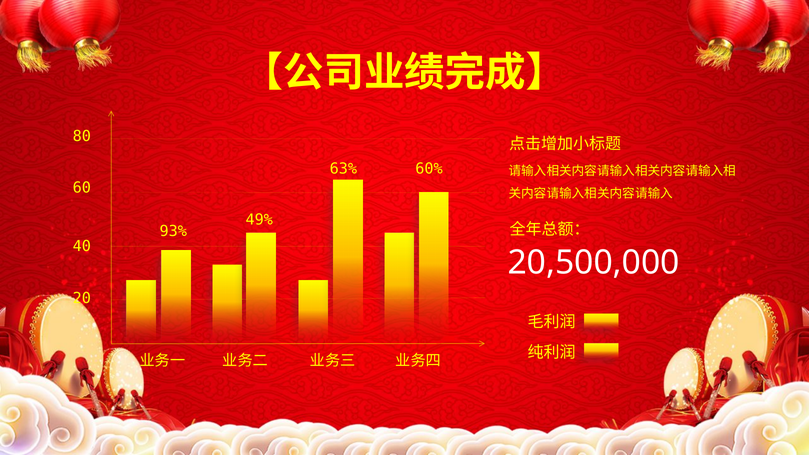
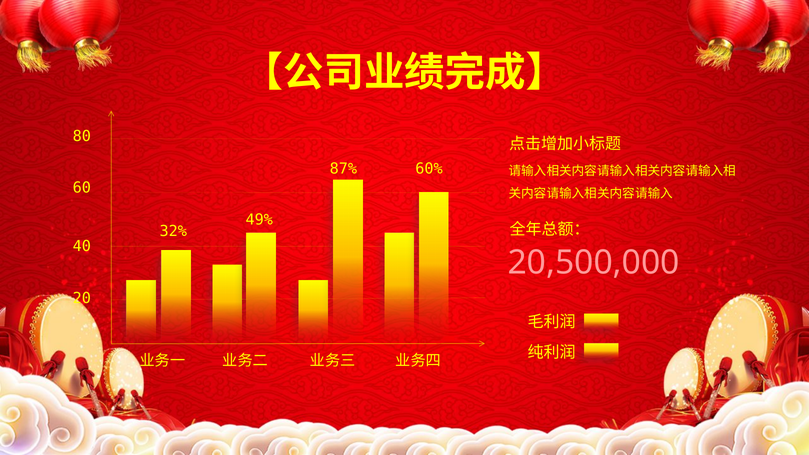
63%: 63% -> 87% (343, 169)
93%: 93% -> 32% (173, 231)
20,500,000 colour: white -> pink (594, 263)
